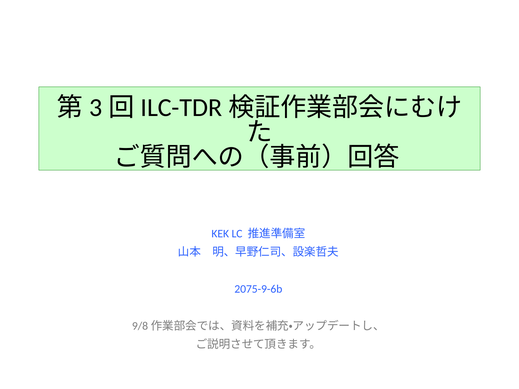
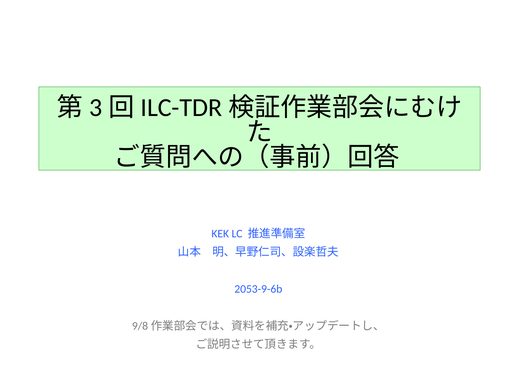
2075-9-6b: 2075-9-6b -> 2053-9-6b (258, 289)
